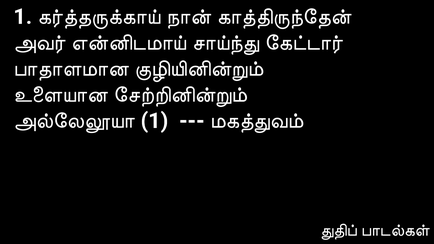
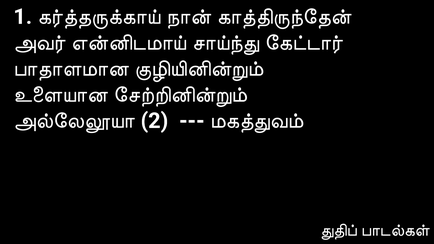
1: 1 -> 2 (154, 121)
